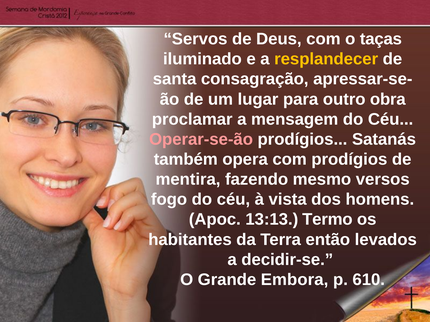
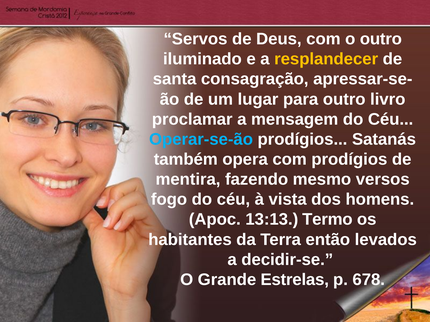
o taças: taças -> outro (381, 39)
obra: obra -> livro (388, 99)
Operar-se-ão colour: pink -> light blue (201, 139)
Embora: Embora -> Estrelas (295, 280)
610: 610 -> 678 (369, 280)
